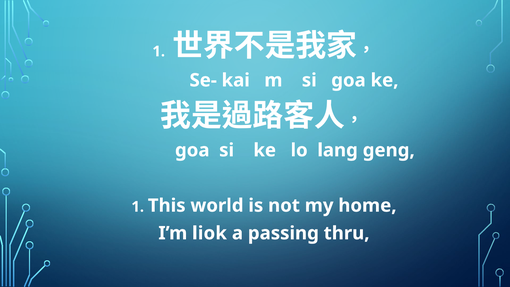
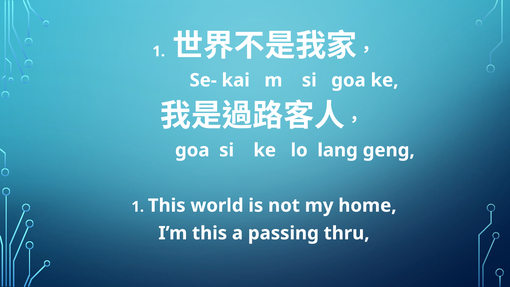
I’m liok: liok -> this (210, 233)
